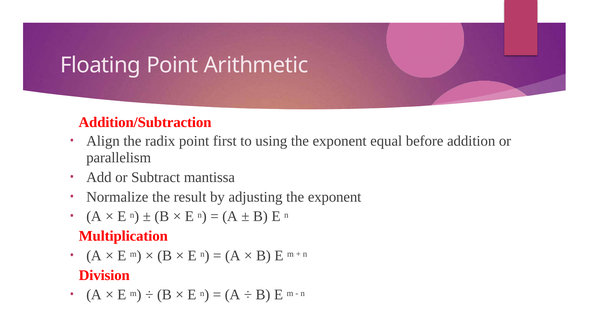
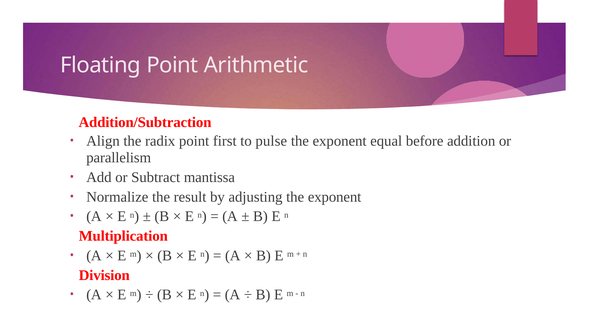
using: using -> pulse (271, 141)
